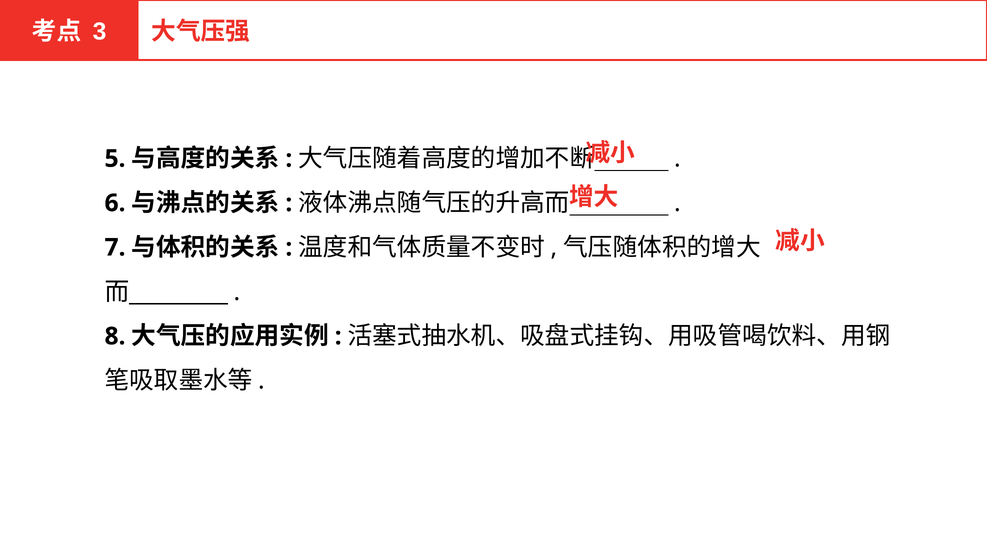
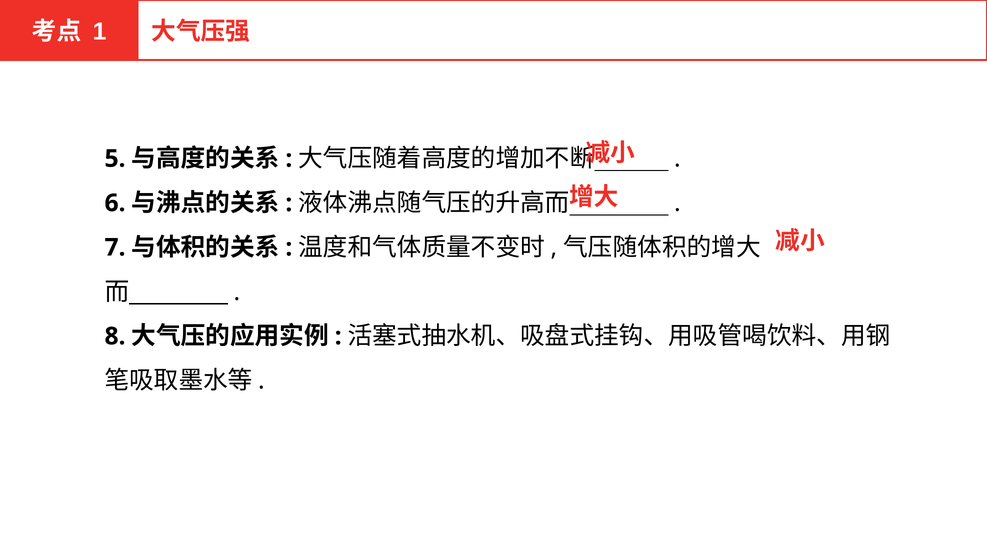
3: 3 -> 1 (100, 32)
